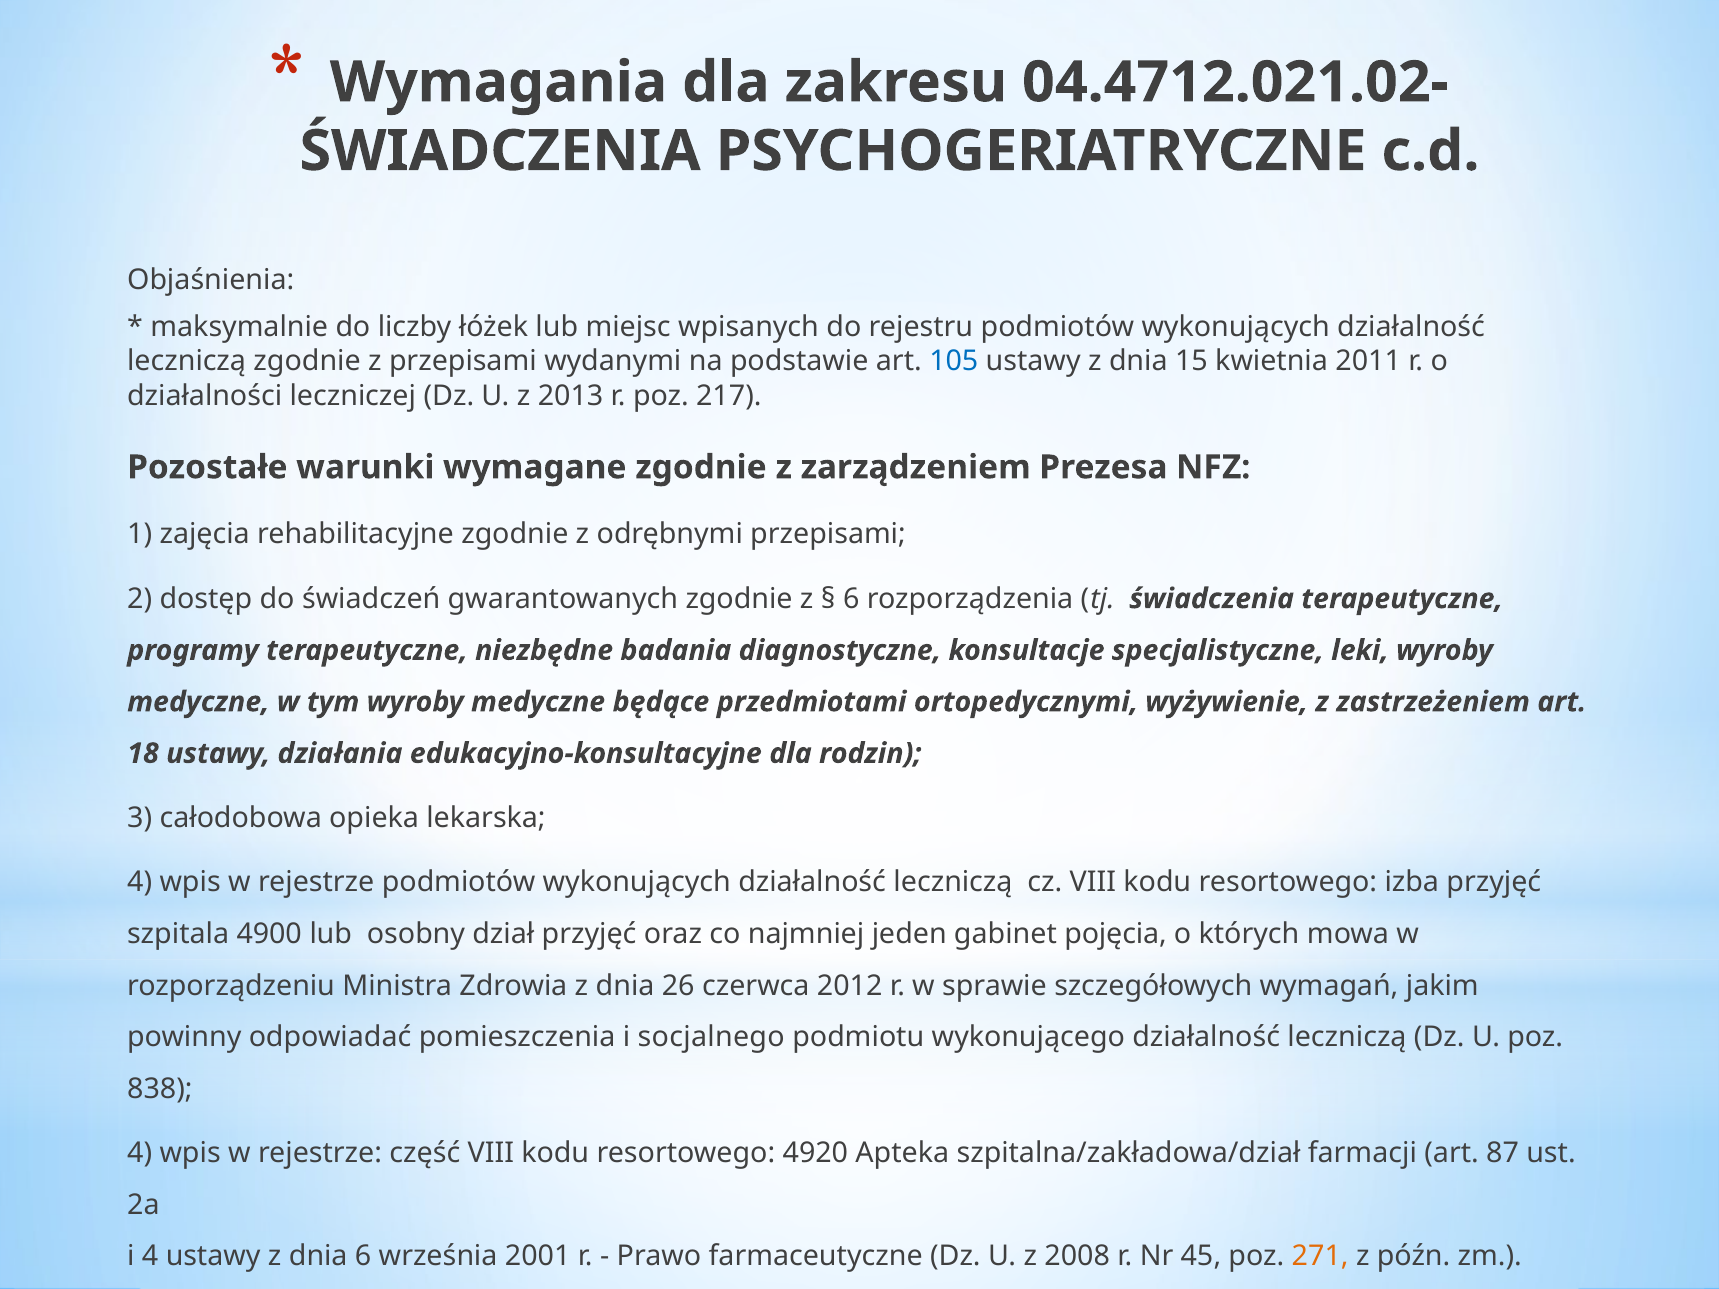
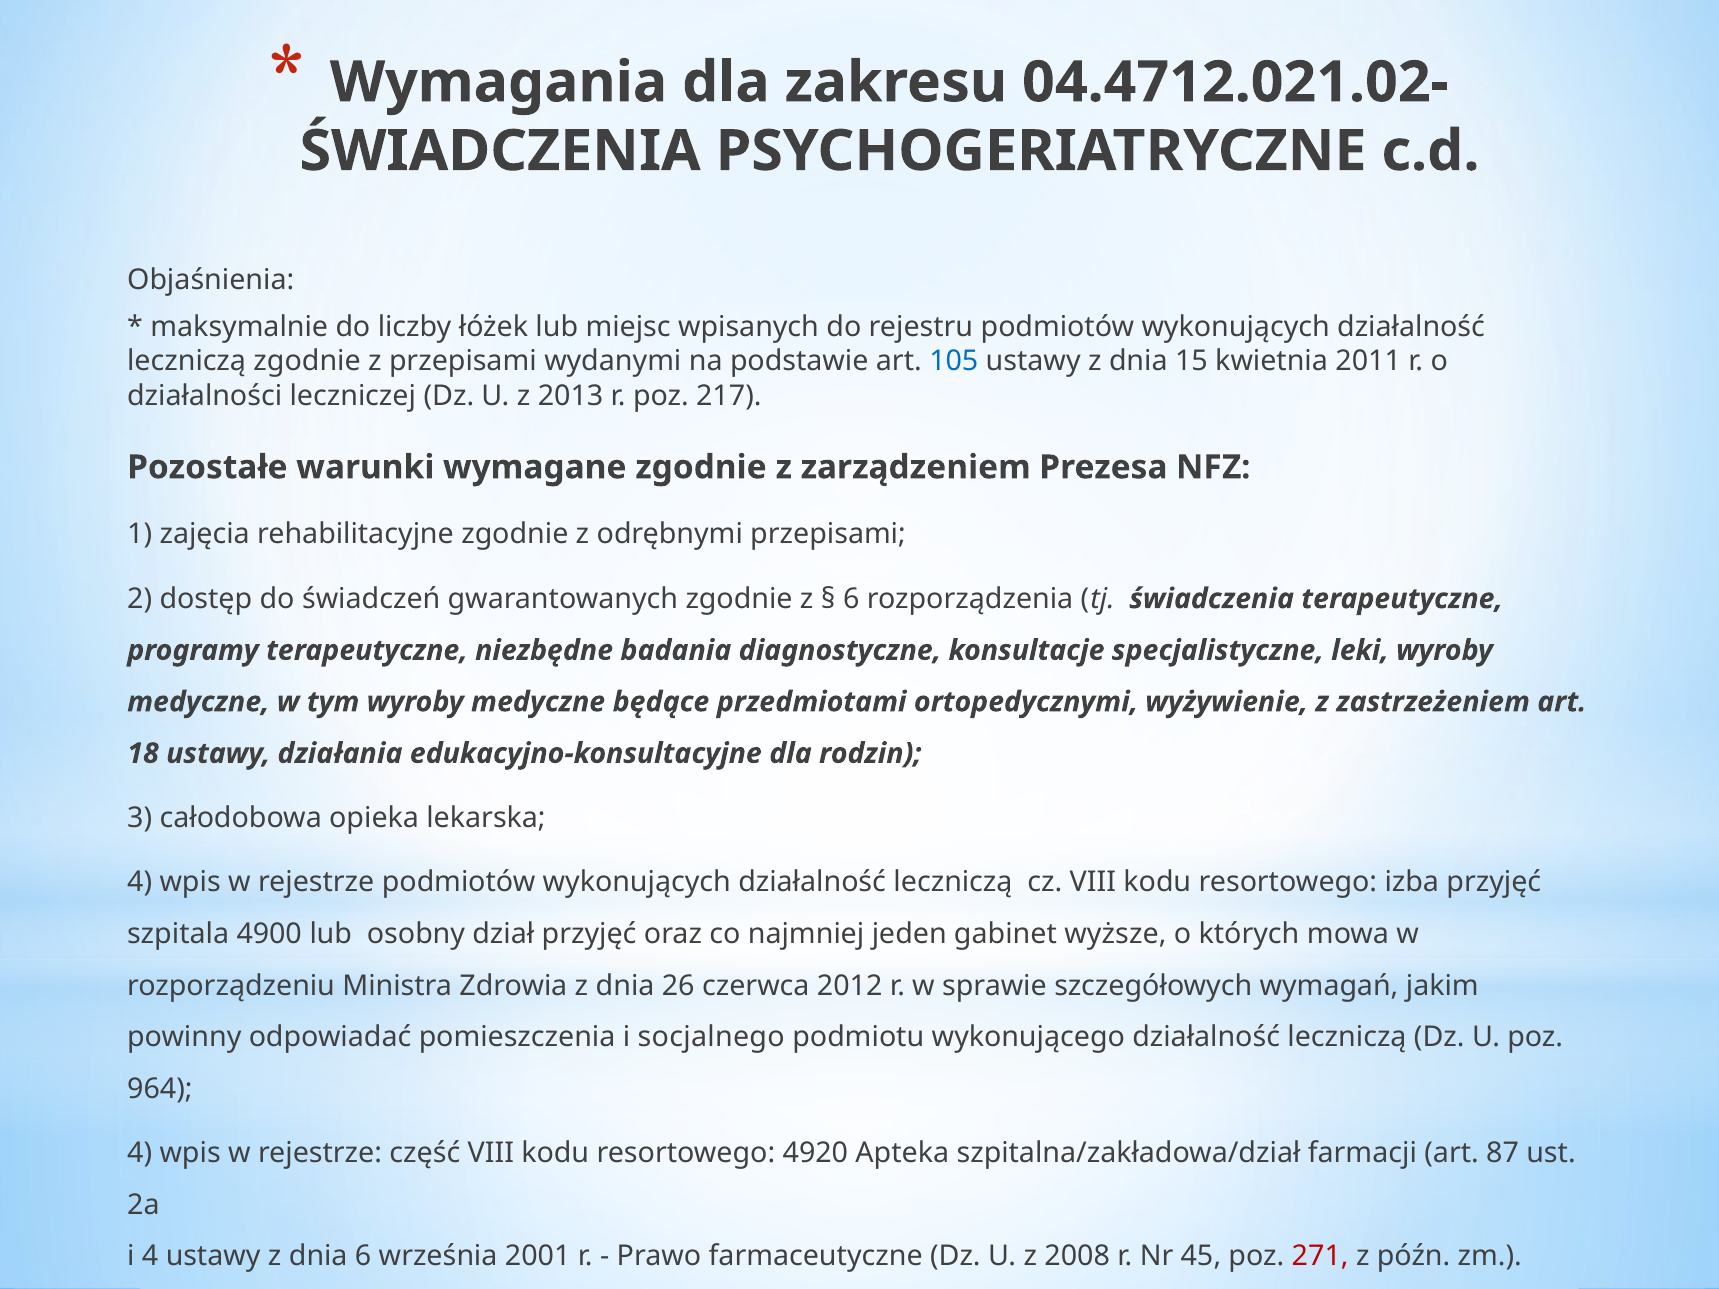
pojęcia: pojęcia -> wyższe (1115, 934)
838: 838 -> 964 (160, 1089)
271 colour: orange -> red (1320, 1257)
